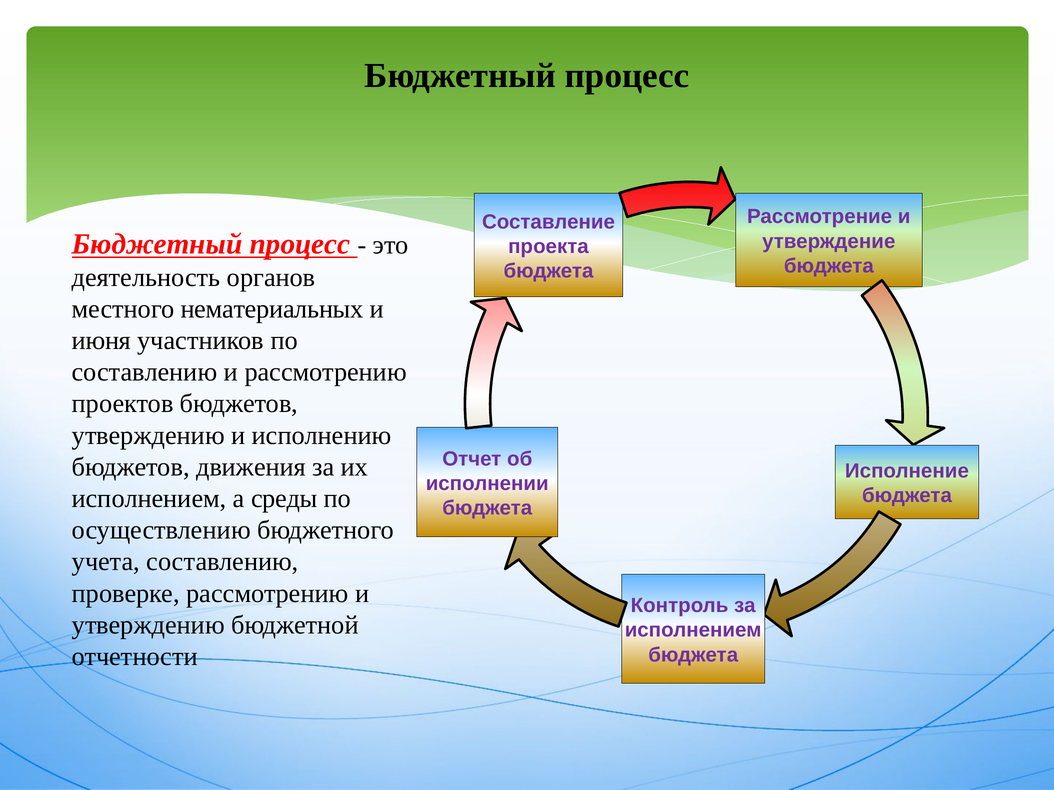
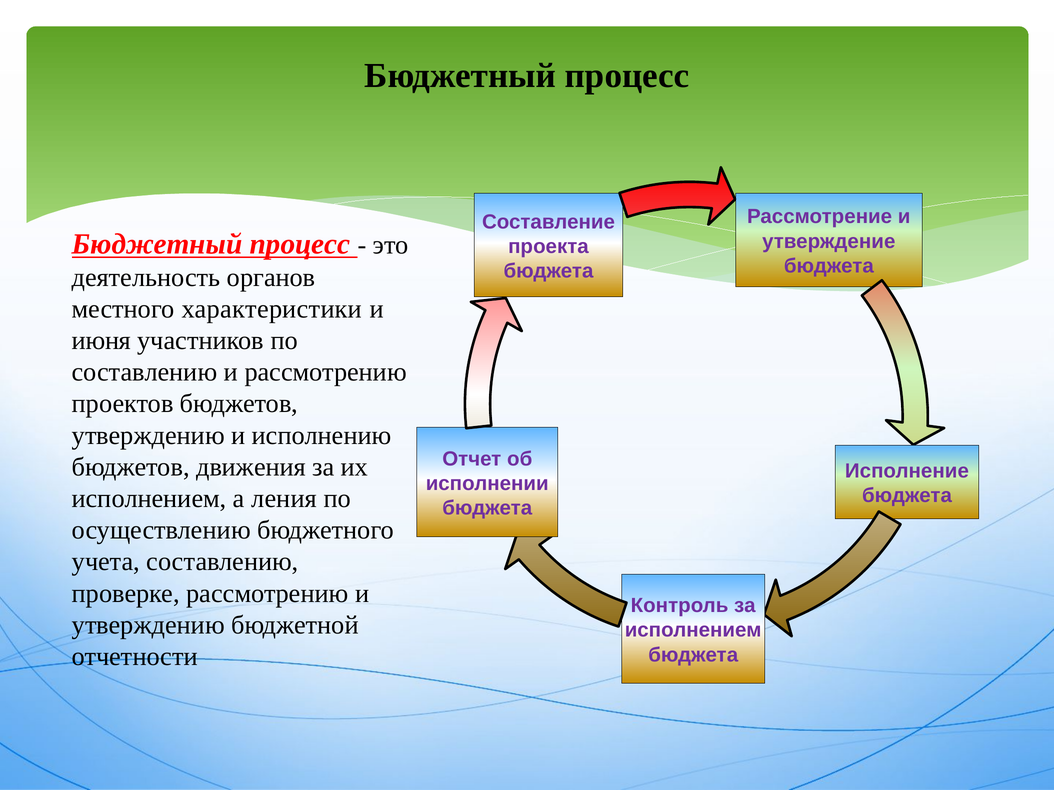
нематериальных: нематериальных -> характеристики (272, 309)
среды: среды -> ления (284, 499)
